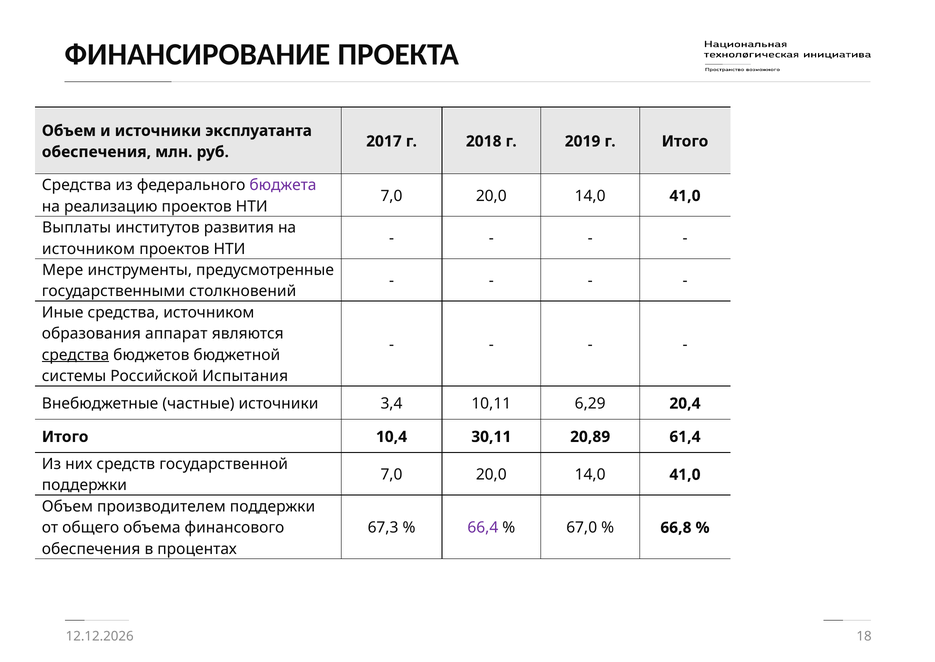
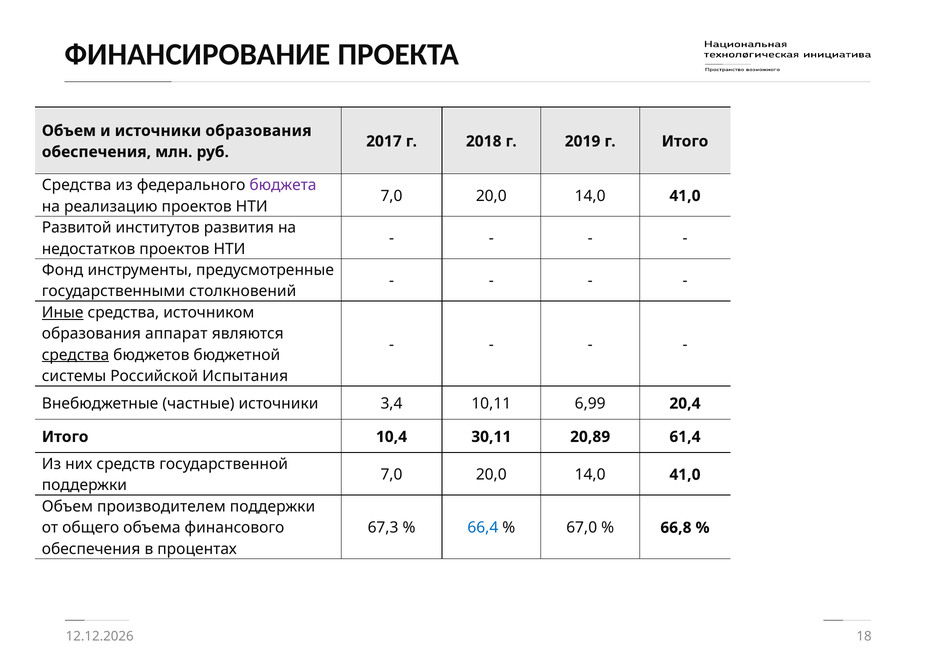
источники эксплуатанта: эксплуатанта -> образования (258, 131)
Выплаты: Выплаты -> Развитой (77, 228)
источником: источником -> недостатков (89, 249)
Мере: Мере -> Фонд (63, 270)
Иные underline: none -> present (63, 312)
6,29: 6,29 -> 6,99 (590, 403)
66,4 colour: purple -> blue (483, 527)
